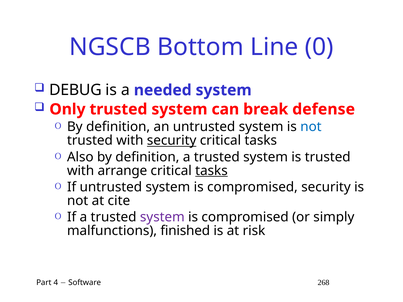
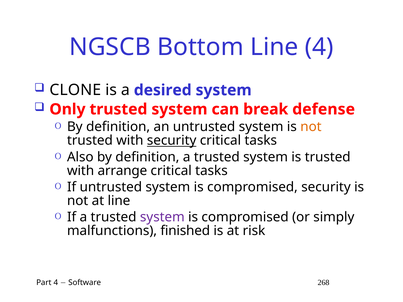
Line 0: 0 -> 4 (319, 47)
DEBUG: DEBUG -> CLONE (75, 90)
needed: needed -> desired (163, 90)
not colour: blue -> orange (311, 127)
tasks underline: present -> none (211, 171)
at cite: cite -> line (119, 201)
